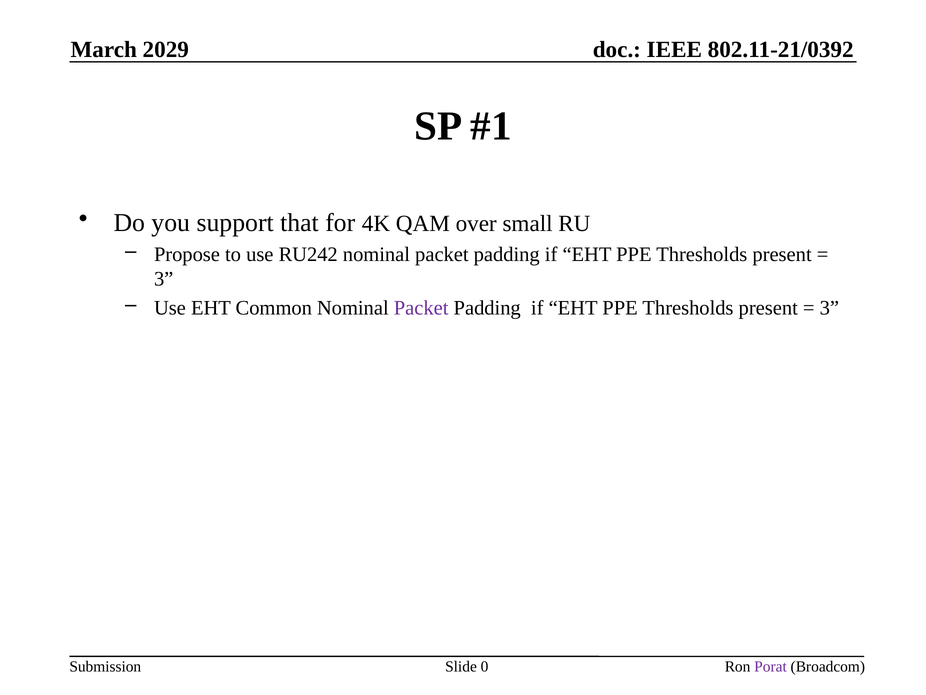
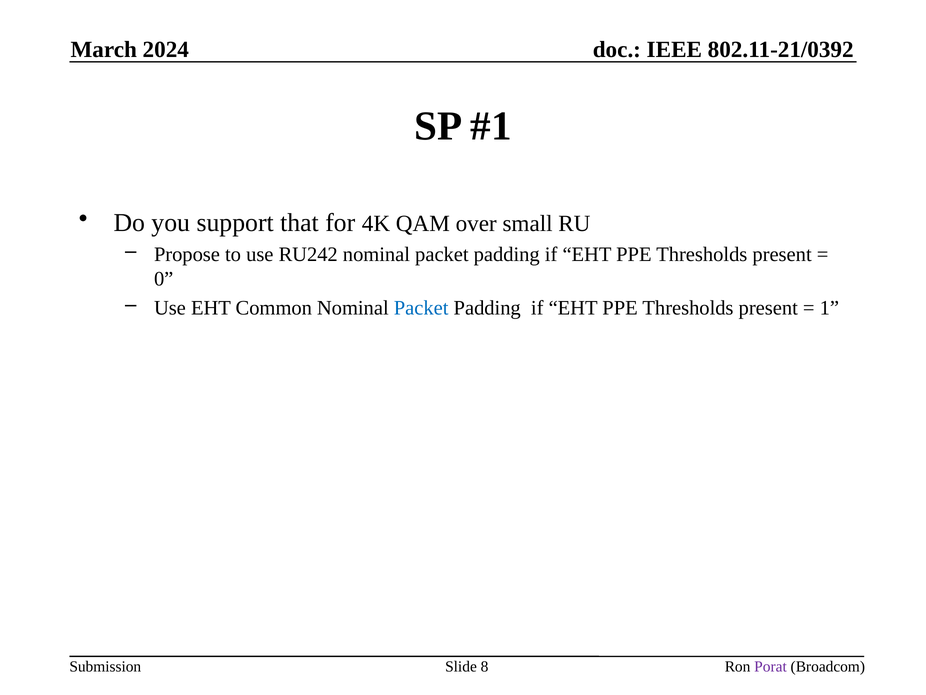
2029: 2029 -> 2024 (166, 49)
3: 3 -> 0 (164, 279)
Packet colour: purple -> blue (421, 308)
3: 3 -> 1 (829, 308)
0: 0 -> 8 (485, 666)
